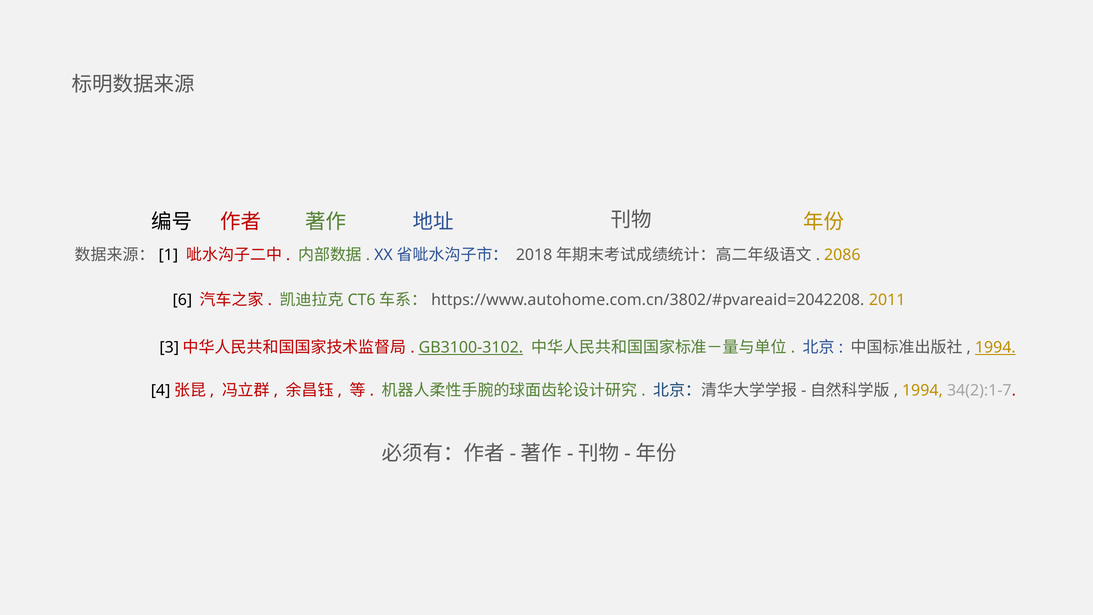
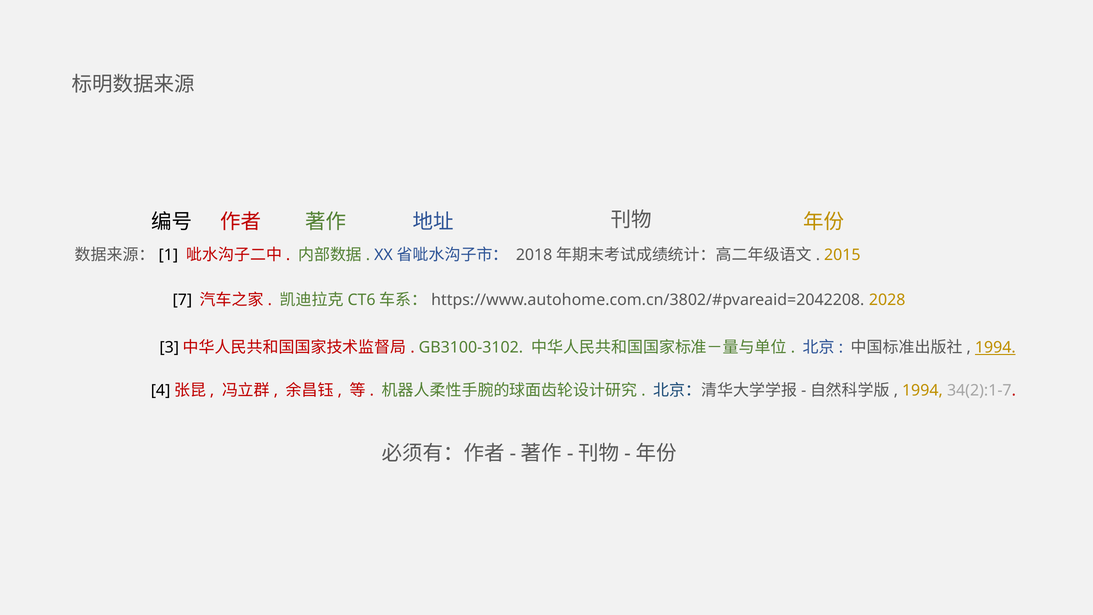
2086: 2086 -> 2015 (842, 255)
6: 6 -> 7 (182, 300)
2011: 2011 -> 2028 (887, 300)
GB3100-3102 underline: present -> none (471, 347)
